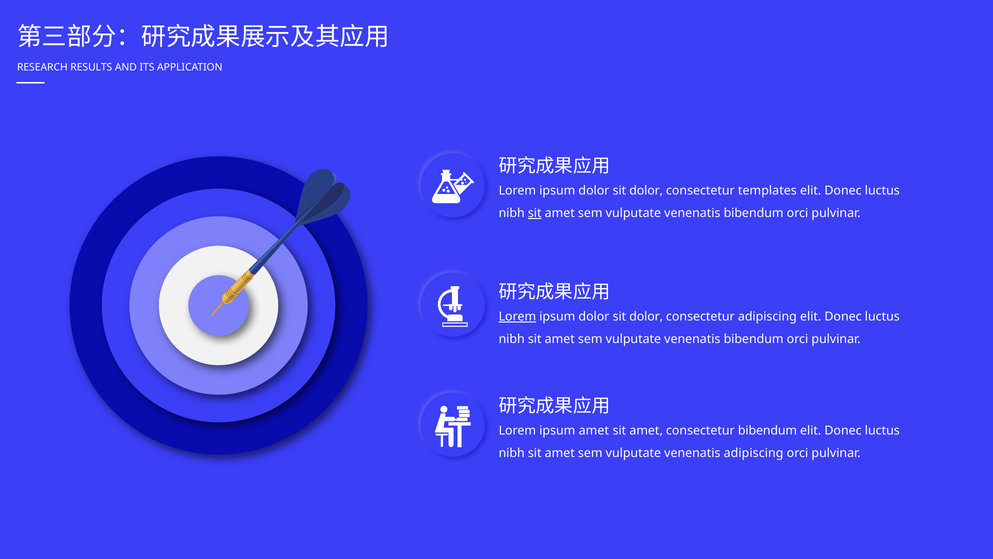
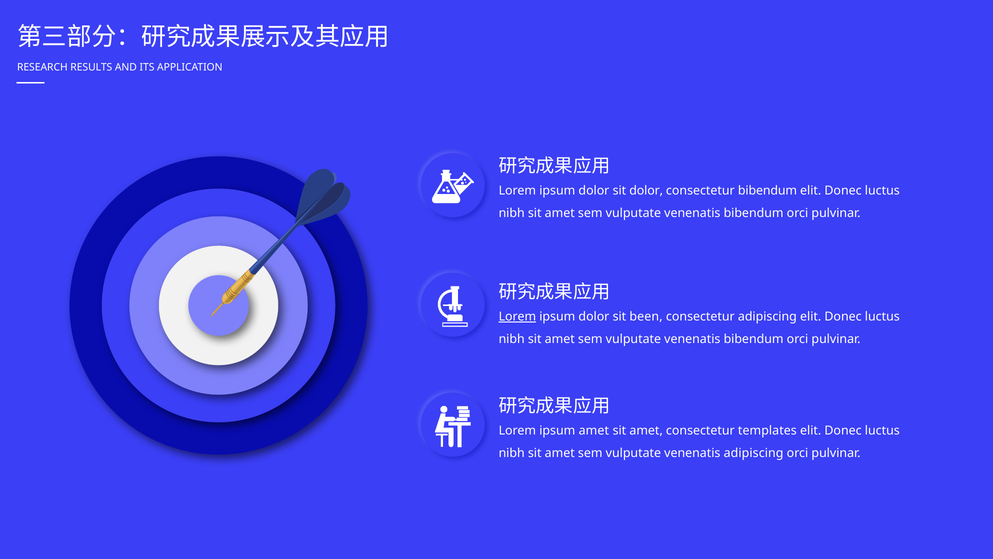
consectetur templates: templates -> bibendum (767, 191)
sit underline: present -> none (535, 213)
dolor: dolor -> been (646, 316)
consectetur bibendum: bibendum -> templates (767, 430)
